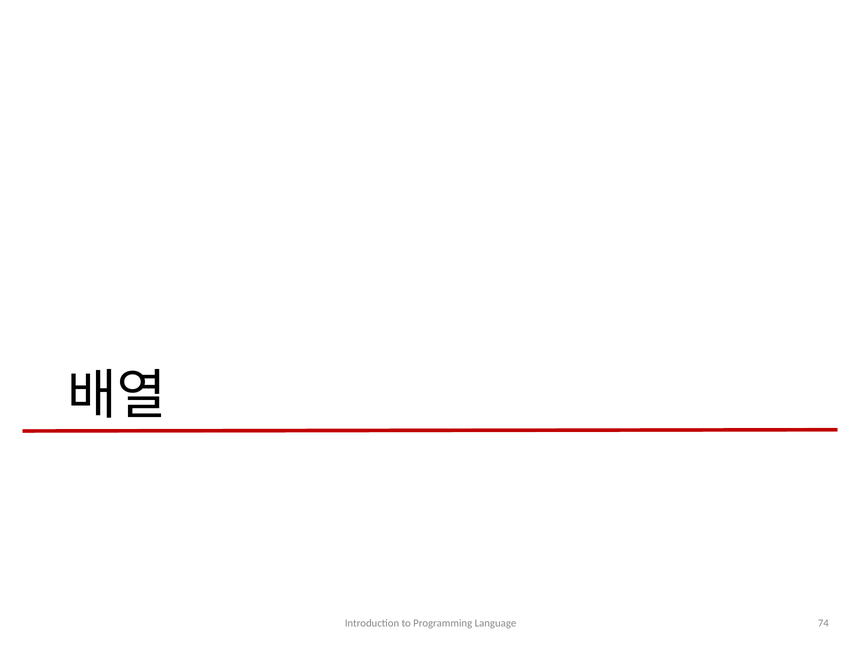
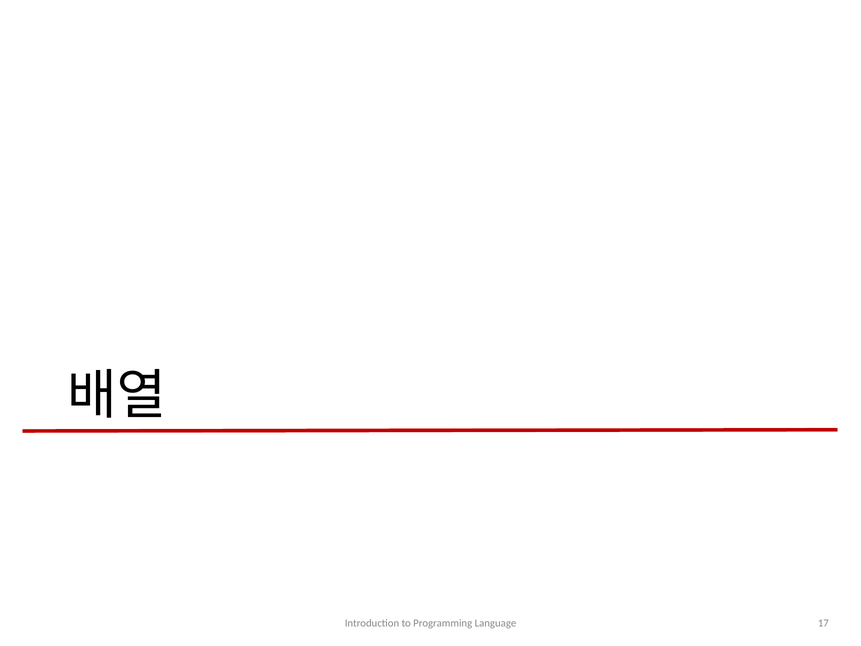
74: 74 -> 17 (823, 623)
